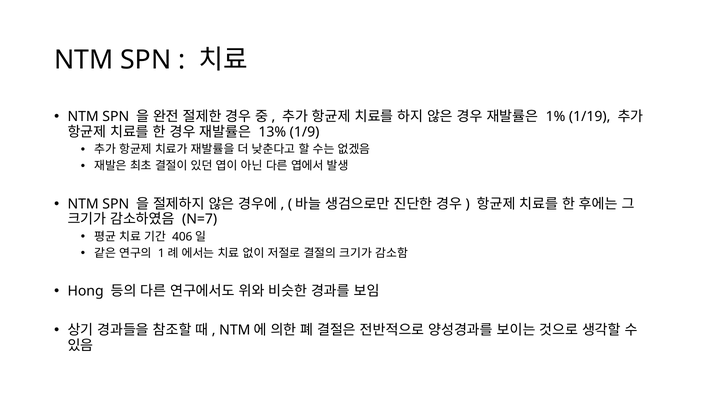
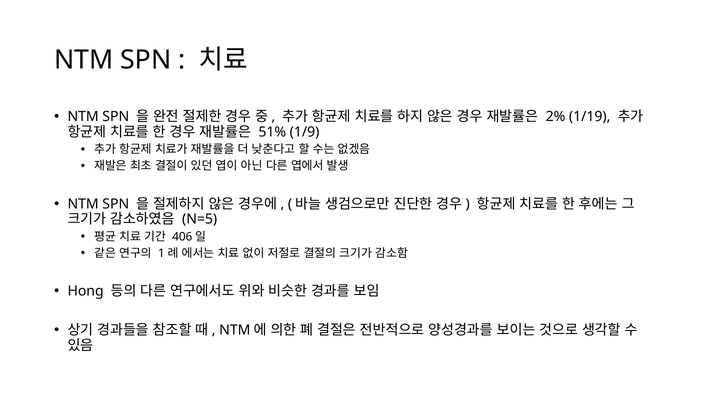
1%: 1% -> 2% (556, 117)
13%: 13% -> 51% (272, 132)
N=7: N=7 -> N=5 (200, 219)
